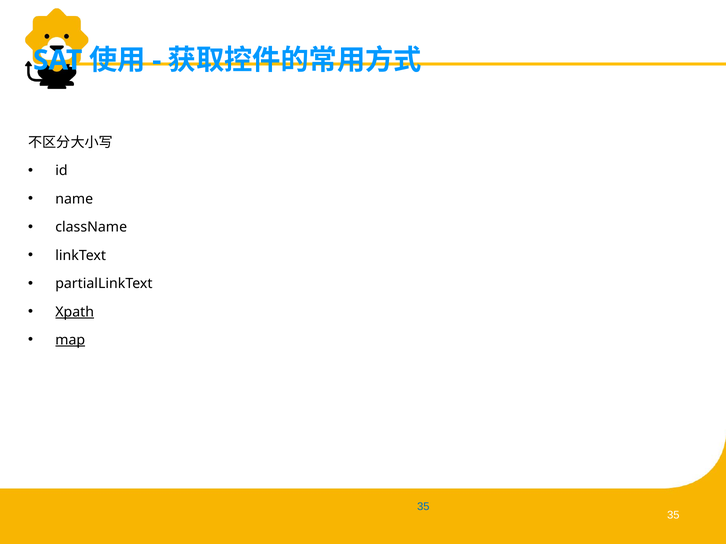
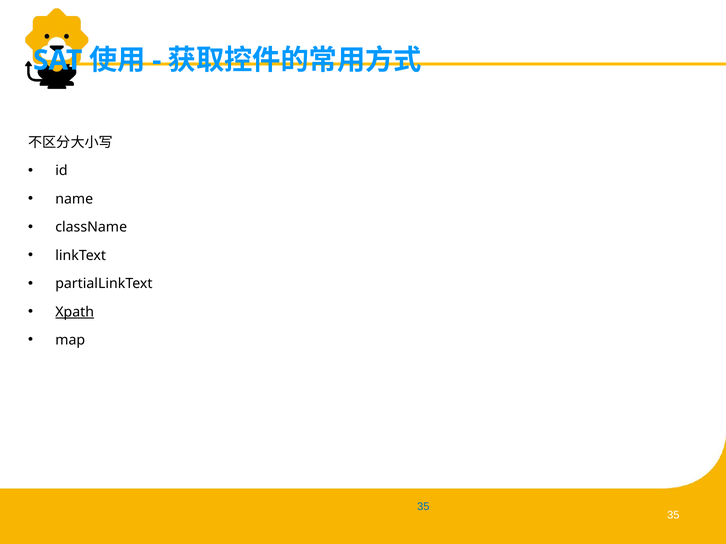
map underline: present -> none (70, 340)
